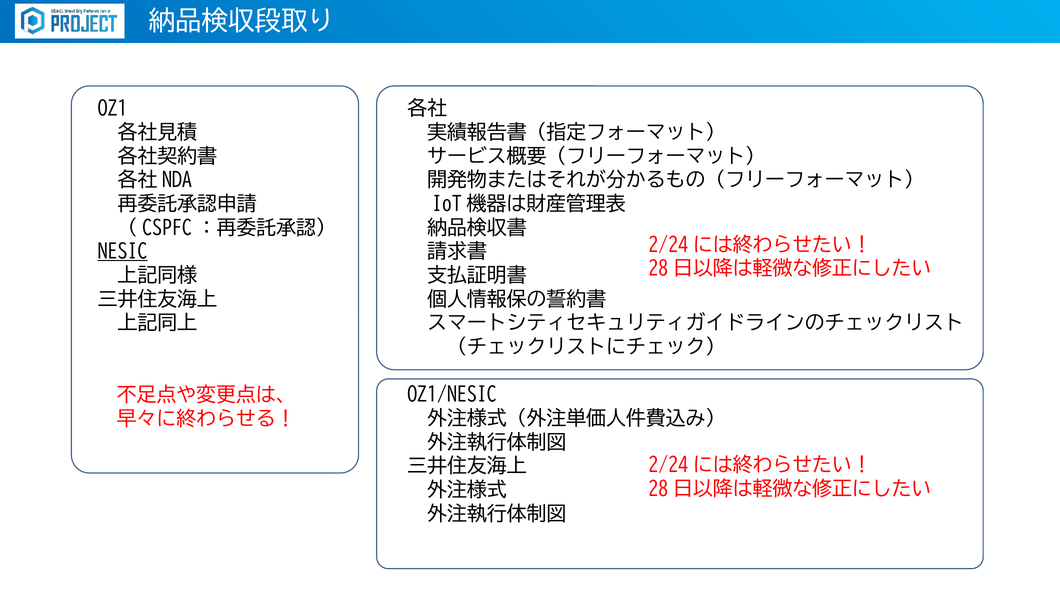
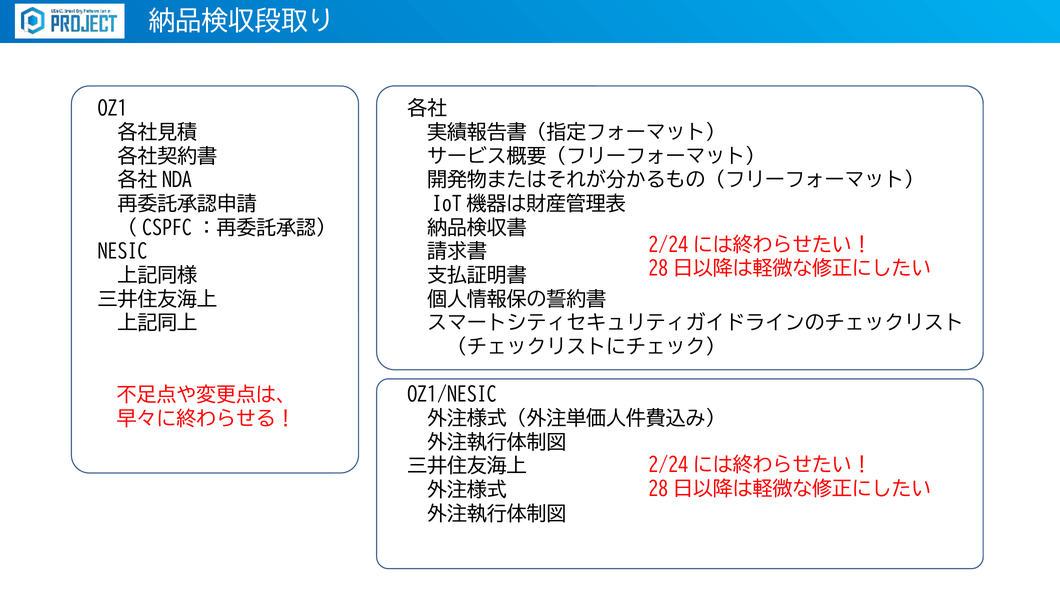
NESIC underline: present -> none (123, 252)
